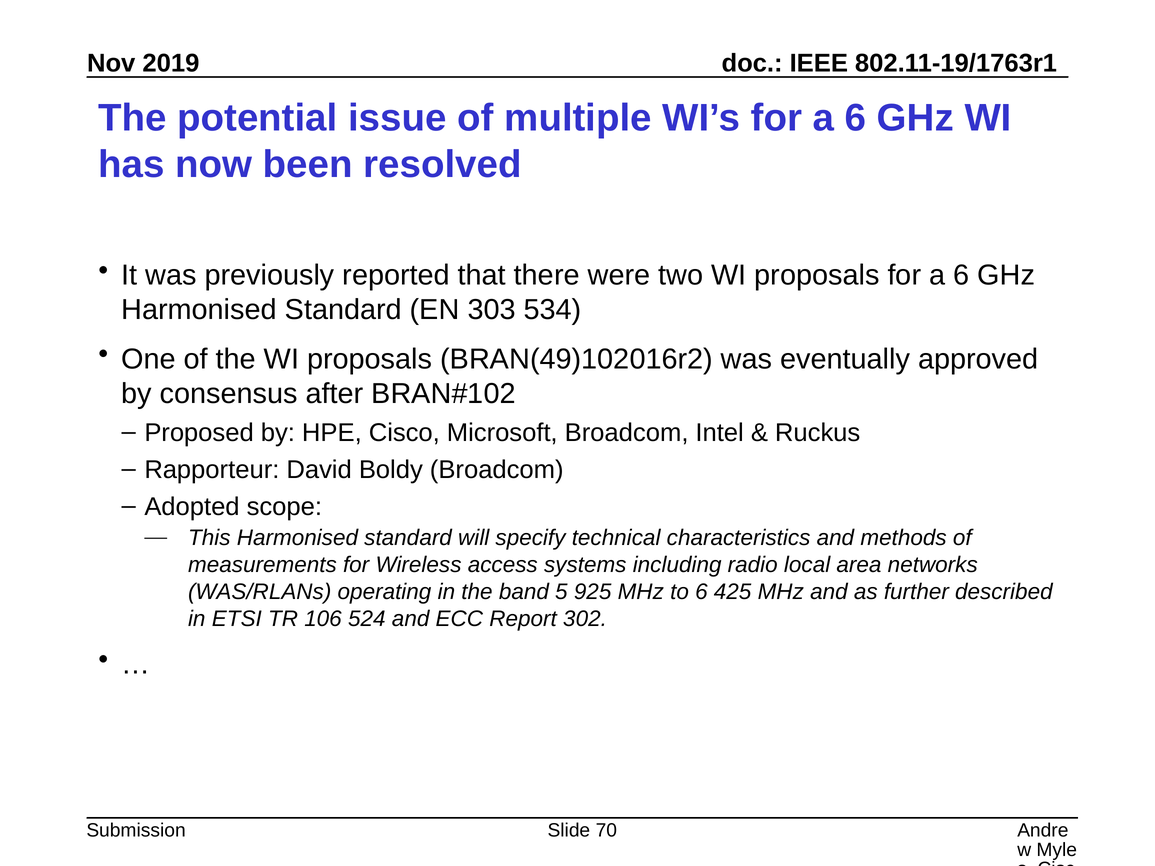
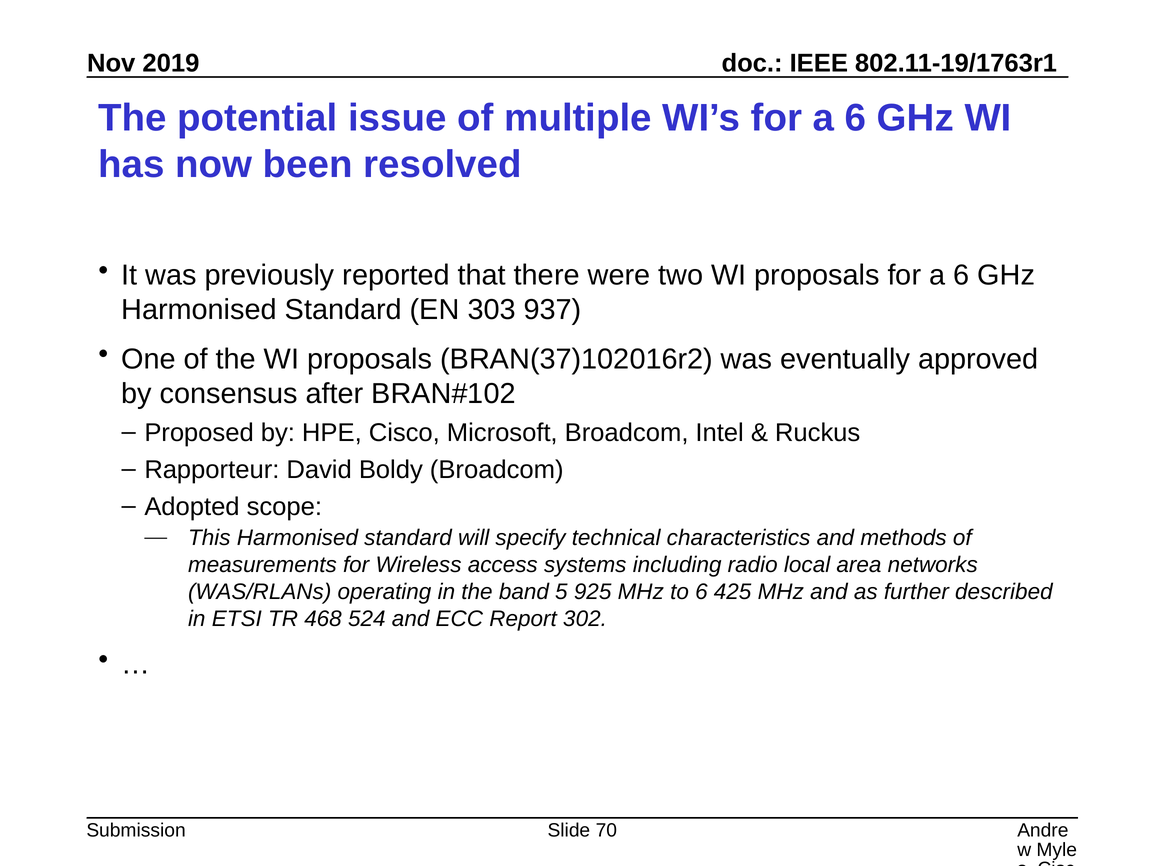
534: 534 -> 937 (553, 310)
BRAN(49)102016r2: BRAN(49)102016r2 -> BRAN(37)102016r2 (577, 359)
106: 106 -> 468 (323, 619)
